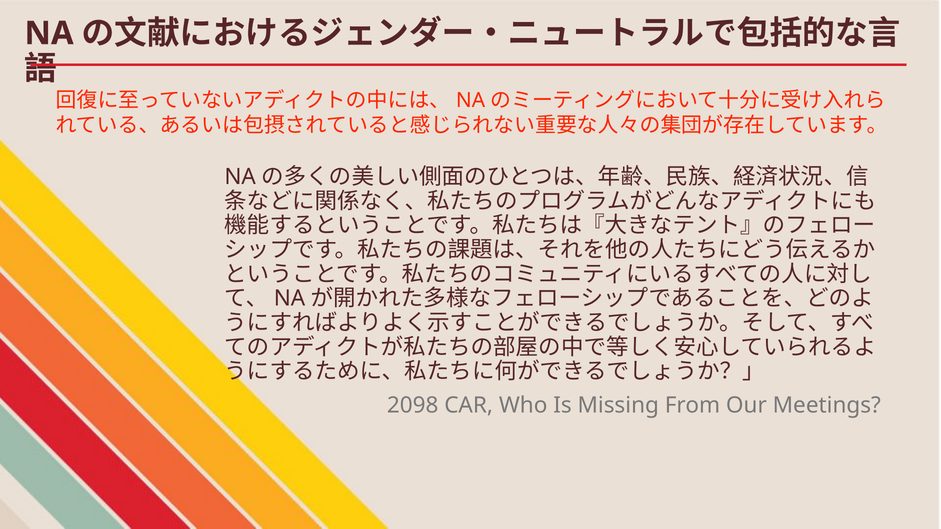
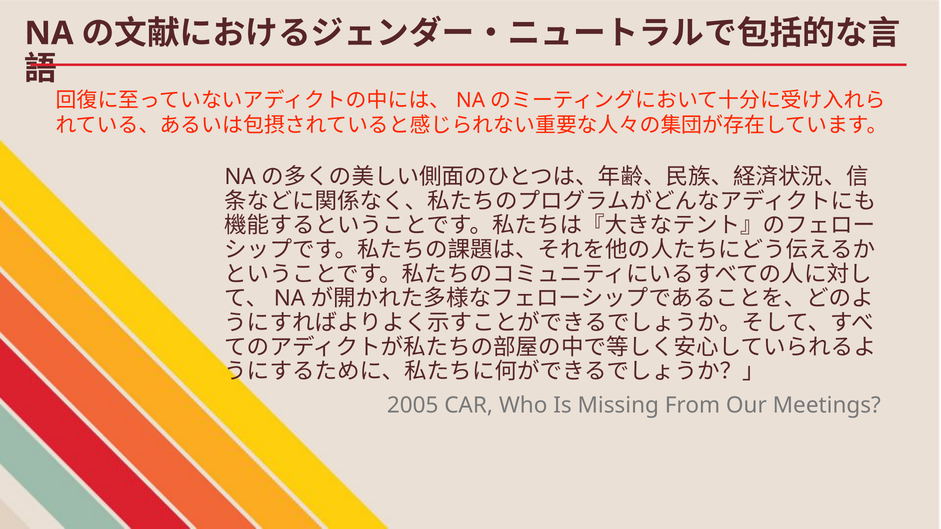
2098: 2098 -> 2005 (413, 406)
